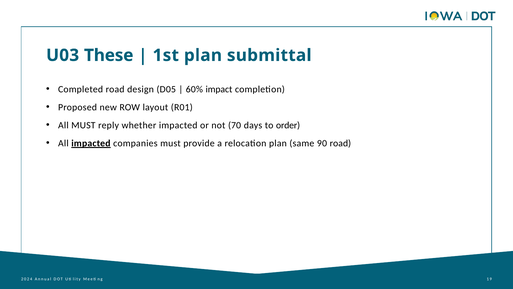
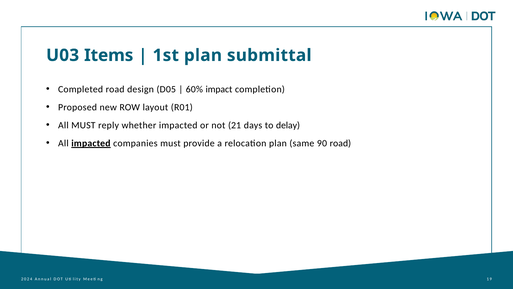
These: These -> Items (109, 55)
70: 70 -> 21 (235, 125)
order: order -> delay (288, 125)
